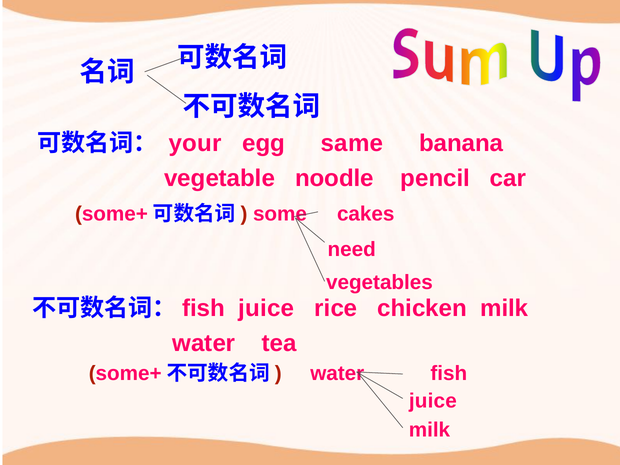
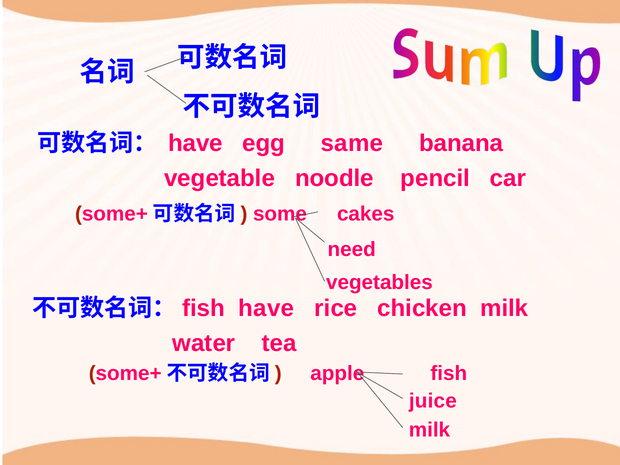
your: your -> have (196, 143)
juice: juice -> have (266, 309)
water: water -> apple (337, 373)
